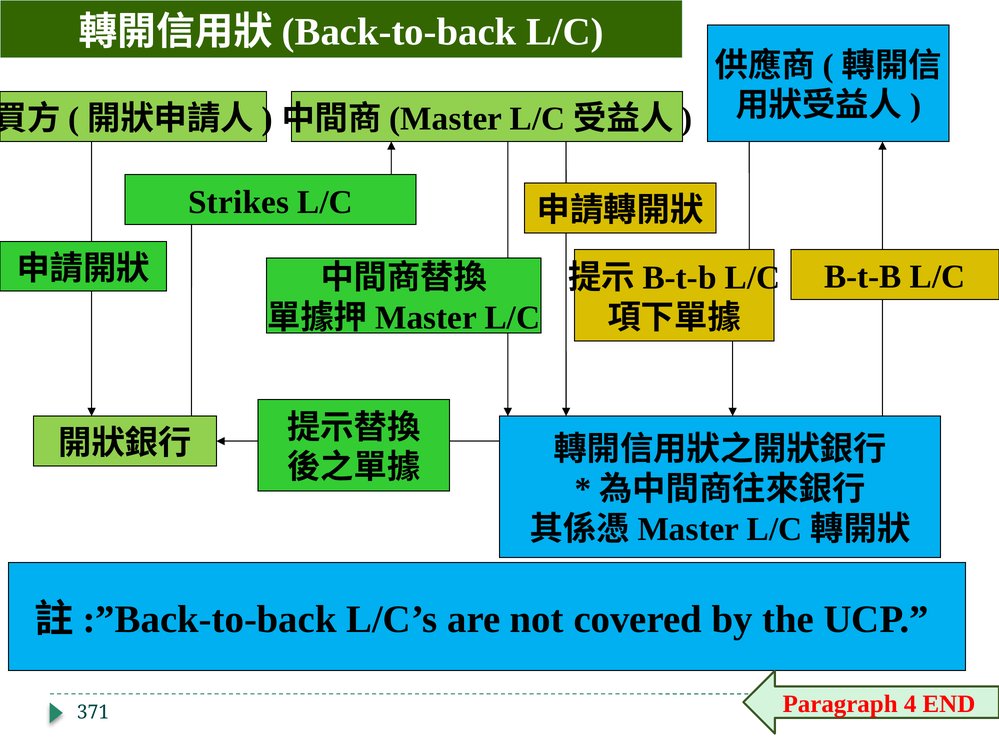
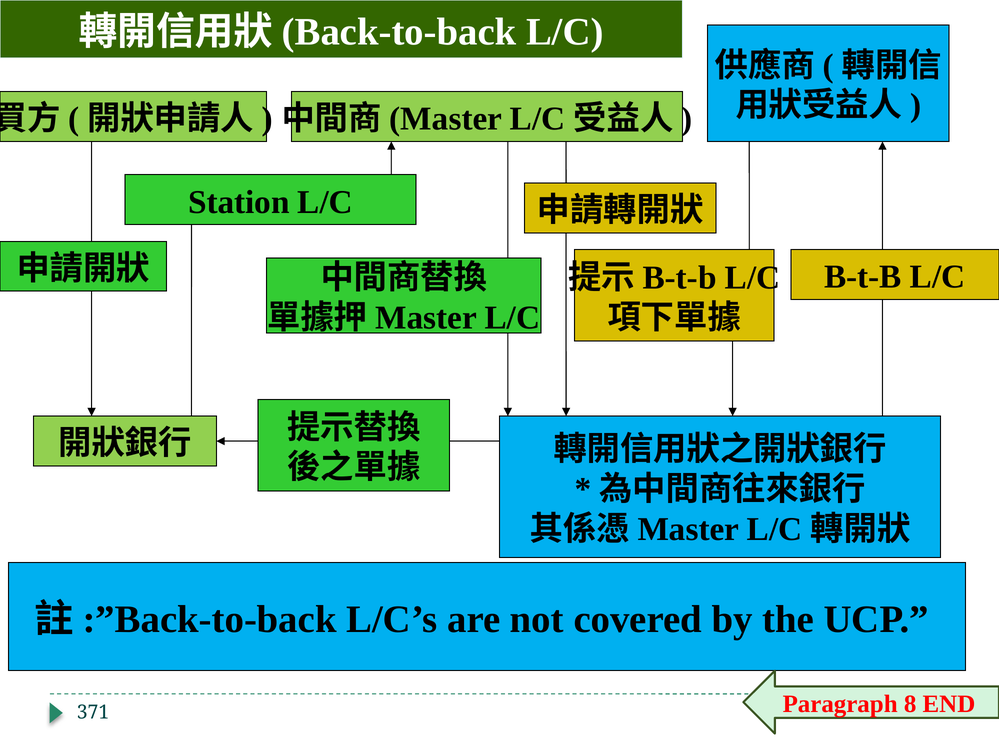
Strikes: Strikes -> Station (239, 202)
4: 4 -> 8 (910, 704)
